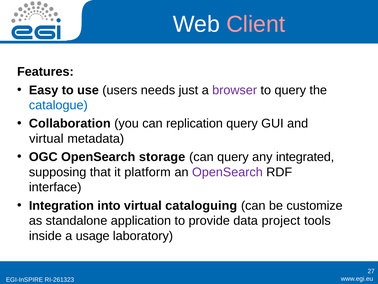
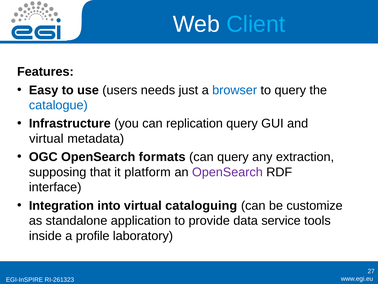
Client colour: pink -> light blue (256, 24)
browser colour: purple -> blue (235, 90)
Collaboration: Collaboration -> Infrastructure (70, 123)
storage: storage -> formats (162, 157)
integrated: integrated -> extraction (305, 157)
project: project -> service (281, 220)
usage: usage -> profile (93, 235)
